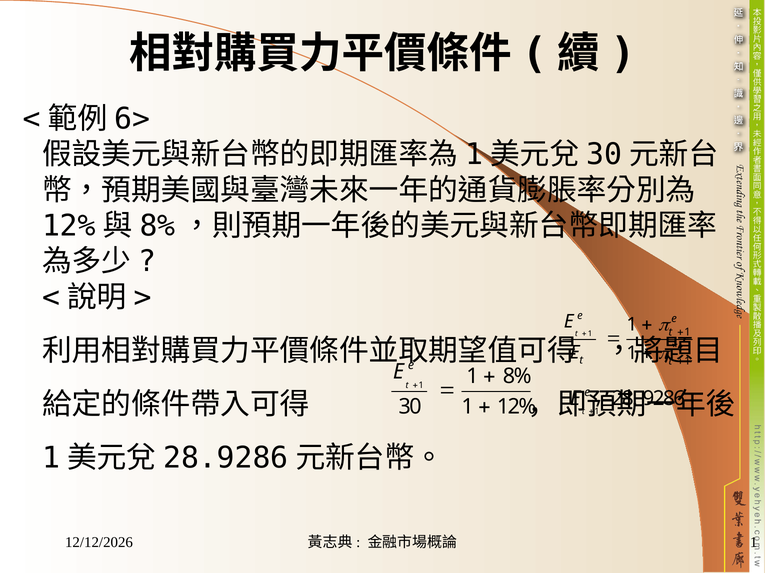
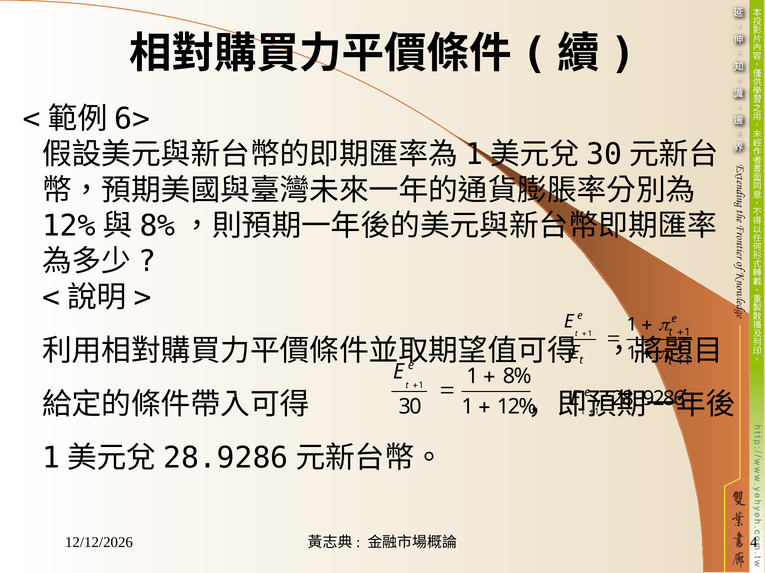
1: 1 -> 4 (754, 543)
